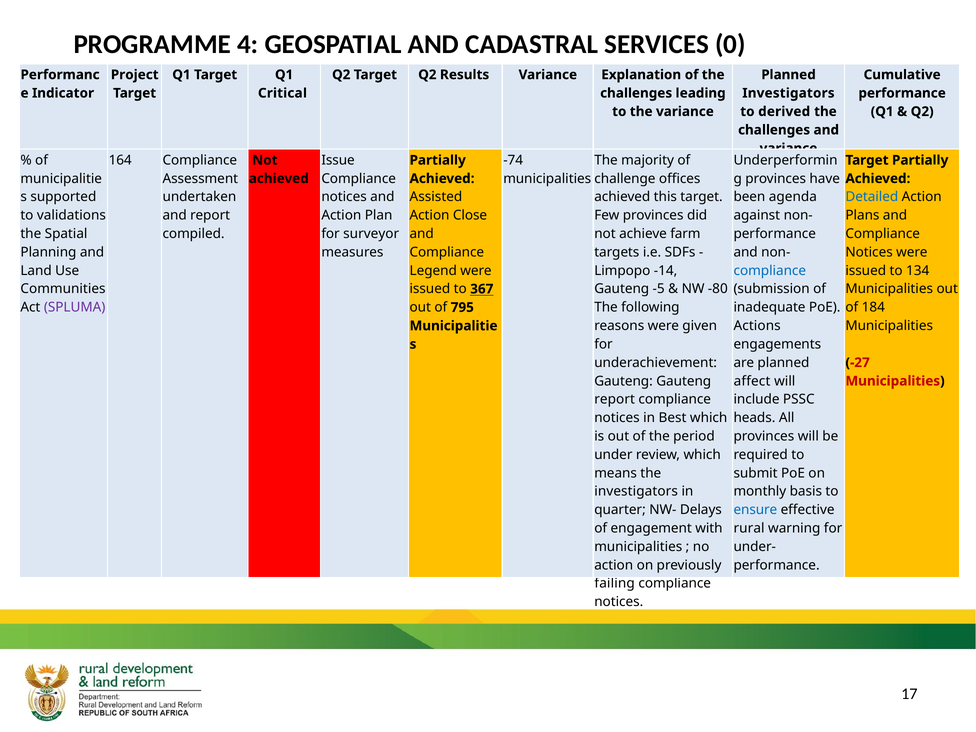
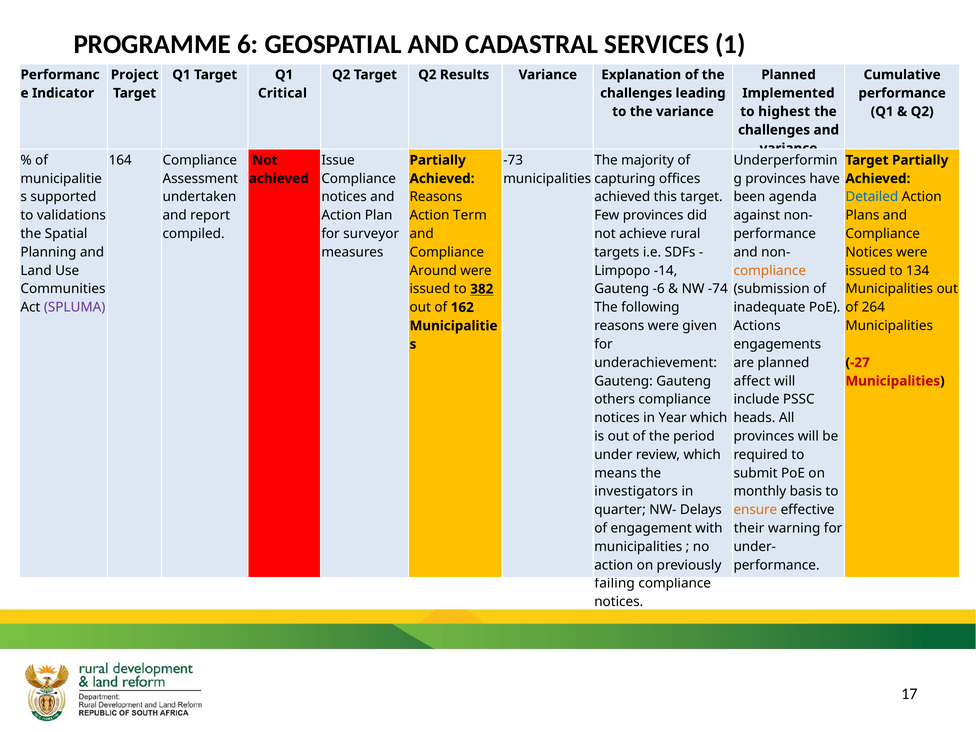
4: 4 -> 6 (248, 45)
0: 0 -> 1 (730, 45)
Investigators: Investigators -> Implemented (788, 93)
derived: derived -> highest (784, 112)
-74: -74 -> -73 (513, 160)
challenge: challenge -> capturing (625, 179)
Assisted: Assisted -> Reasons (436, 197)
Close: Close -> Term (470, 215)
farm: farm -> rural (685, 234)
Legend: Legend -> Around (433, 271)
compliance colour: blue -> orange (770, 271)
367: 367 -> 382 (482, 289)
-5: -5 -> -6 (659, 289)
-80: -80 -> -74 (718, 289)
795: 795 -> 162 (462, 307)
184: 184 -> 264 (873, 307)
report: report -> others (615, 399)
Best: Best -> Year (673, 418)
ensure colour: blue -> orange (755, 510)
rural: rural -> their (749, 528)
